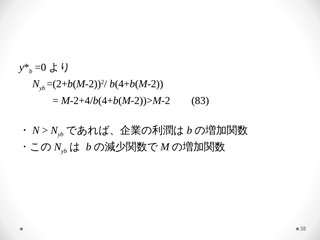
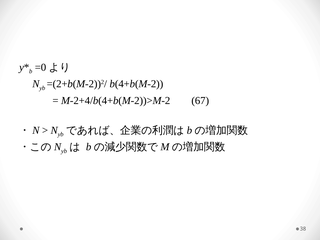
83: 83 -> 67 (200, 101)
